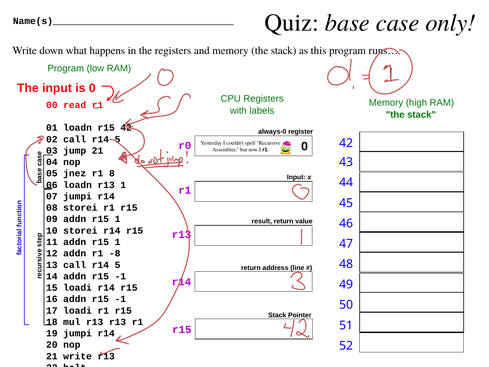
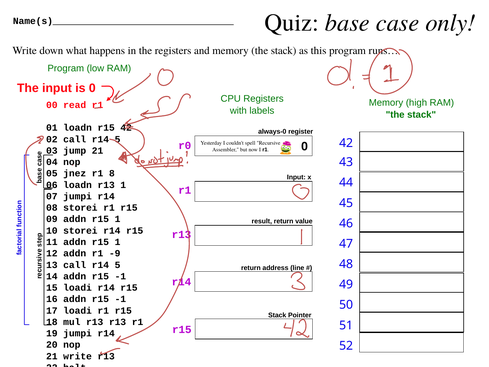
-8: -8 -> -9 (115, 253)
